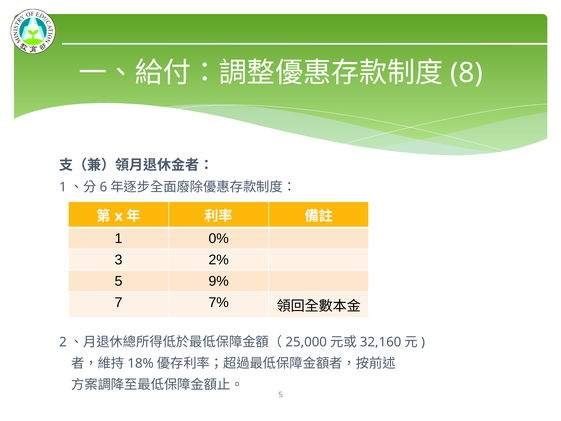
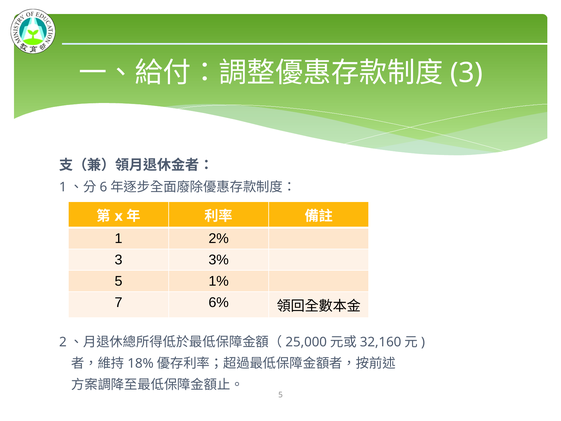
8: 8 -> 3 (466, 73)
0%: 0% -> 2% (219, 238)
2%: 2% -> 3% (219, 260)
9%: 9% -> 1% (219, 281)
7%: 7% -> 6% (219, 302)
